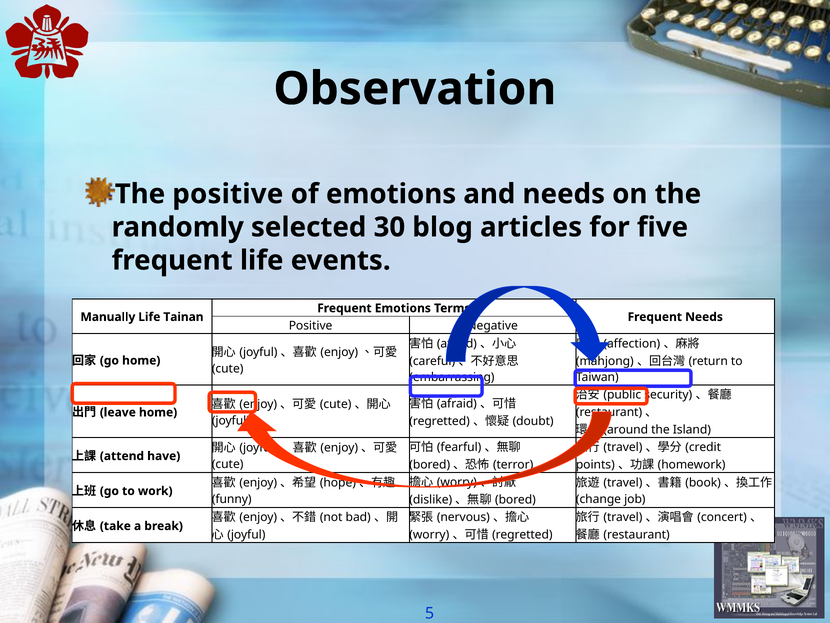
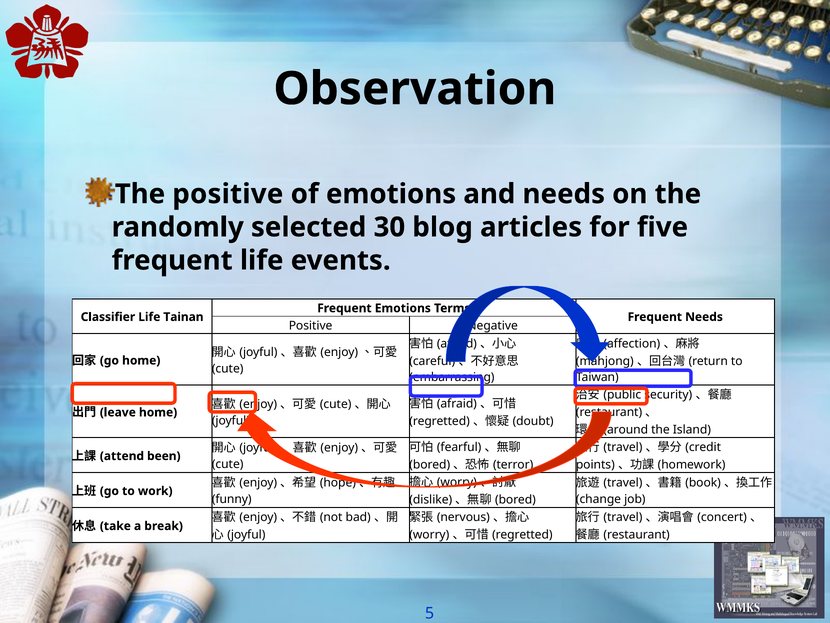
Manually: Manually -> Classifier (108, 317)
have: have -> been (164, 456)
